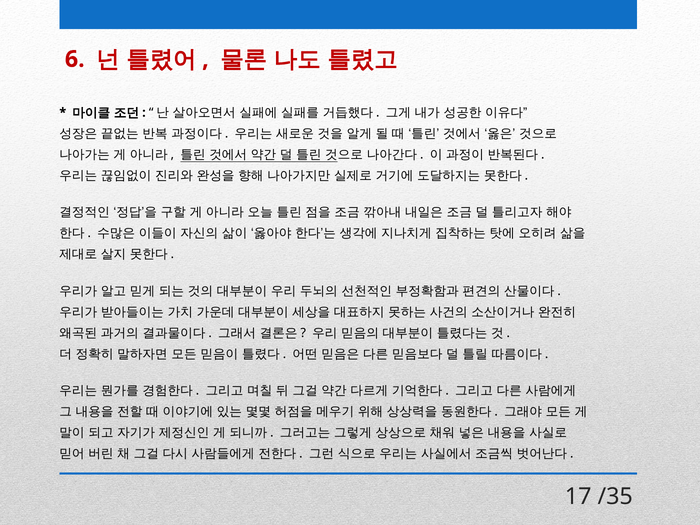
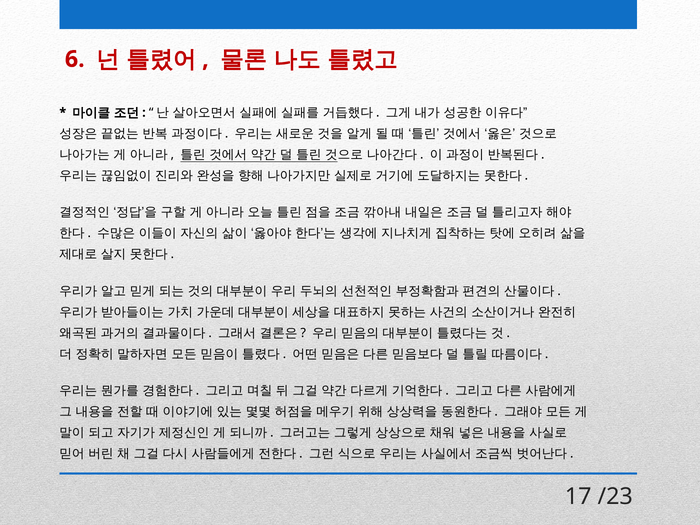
/35: /35 -> /23 (615, 496)
